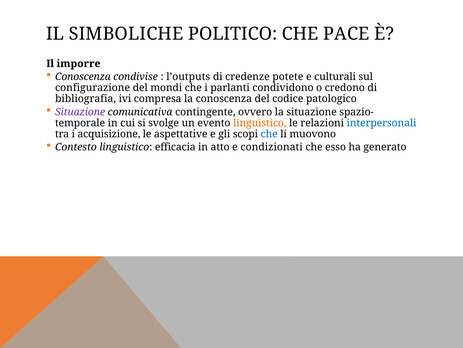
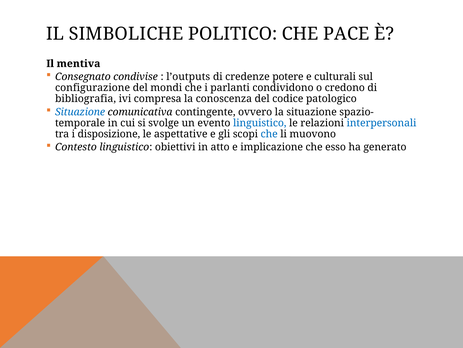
imporre: imporre -> mentiva (79, 64)
Conoscenza: Conoscenza -> Consegnato (83, 77)
potete: potete -> potere (288, 77)
Situazione colour: purple -> blue (80, 112)
linguistico colour: orange -> blue (260, 123)
acquisizione: acquisizione -> disposizione (109, 134)
efficacia: efficacia -> obiettivi (175, 147)
condizionati: condizionati -> implicazione (272, 147)
